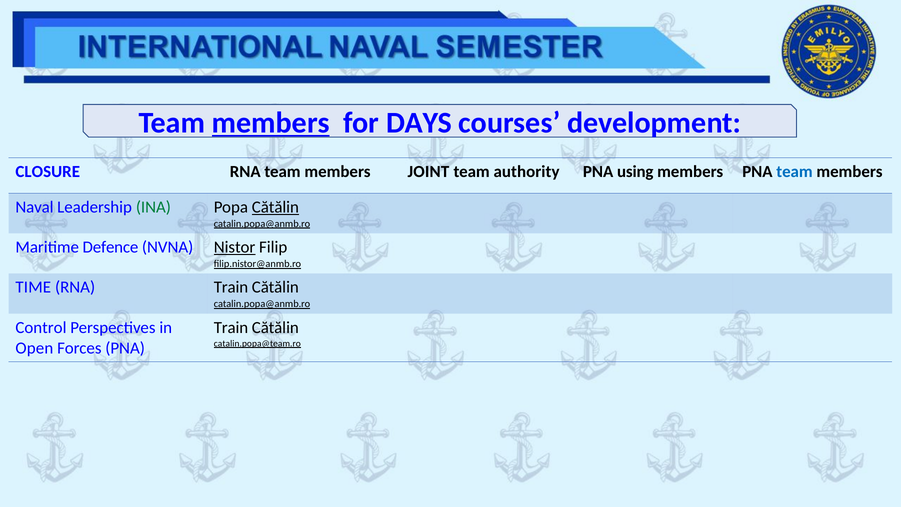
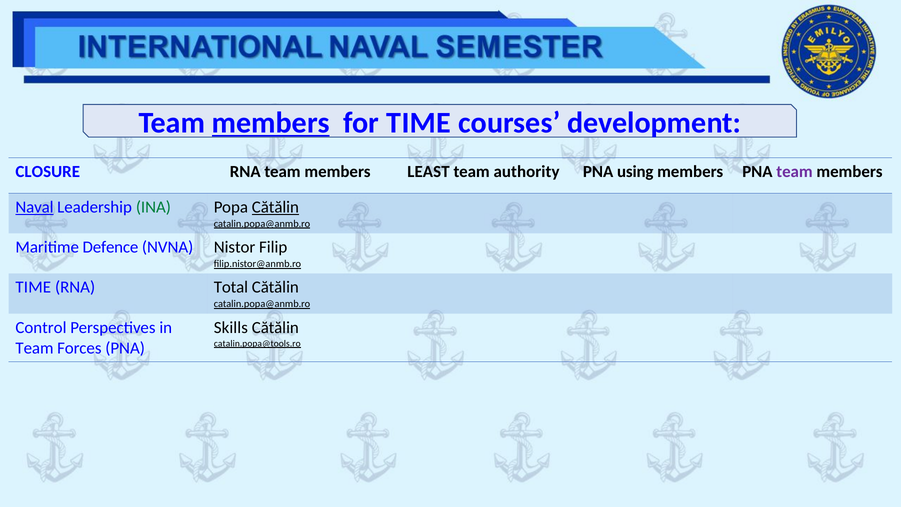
for DAYS: DAYS -> TIME (419, 123)
JOINT: JOINT -> LEAST (428, 172)
team colour: blue -> purple (794, 172)
Naval underline: none -> present (35, 207)
Nistor underline: present -> none (235, 247)
RNA Train: Train -> Total (231, 287)
Train: Train -> Skills (231, 328)
catalin.popa@team.ro: catalin.popa@team.ro -> catalin.popa@tools.ro (257, 343)
Open: Open -> Team (34, 348)
